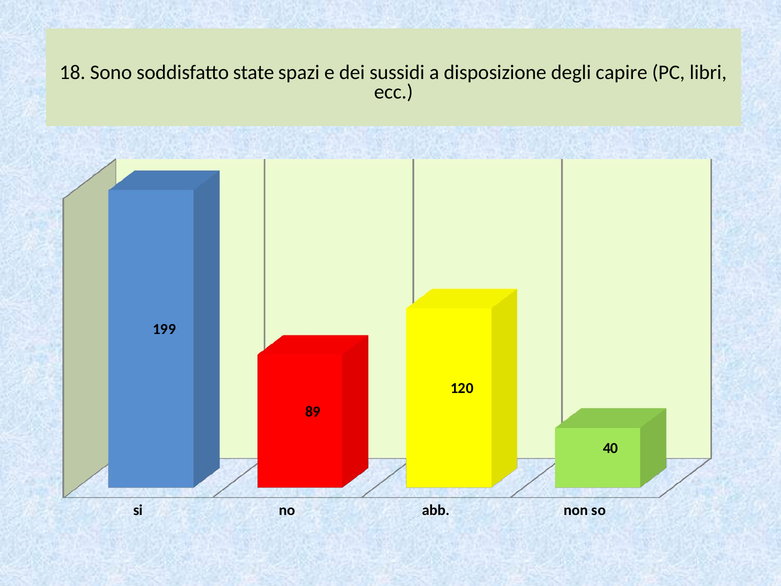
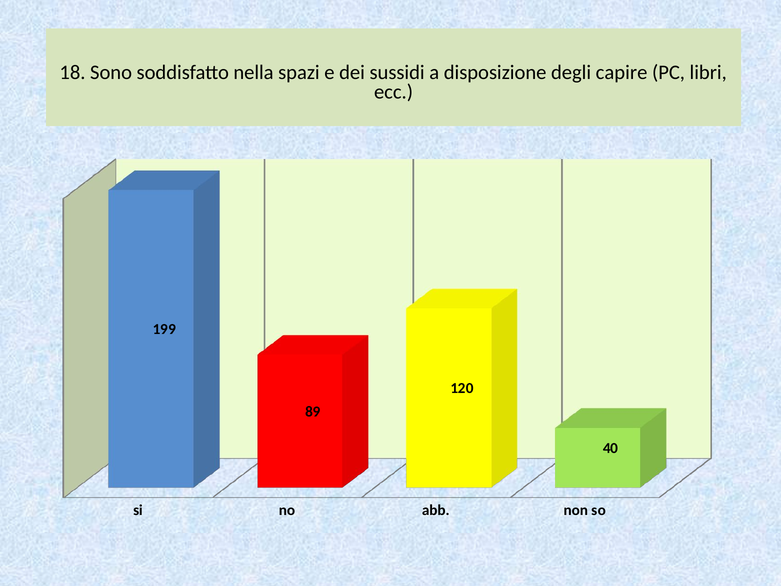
state: state -> nella (254, 72)
